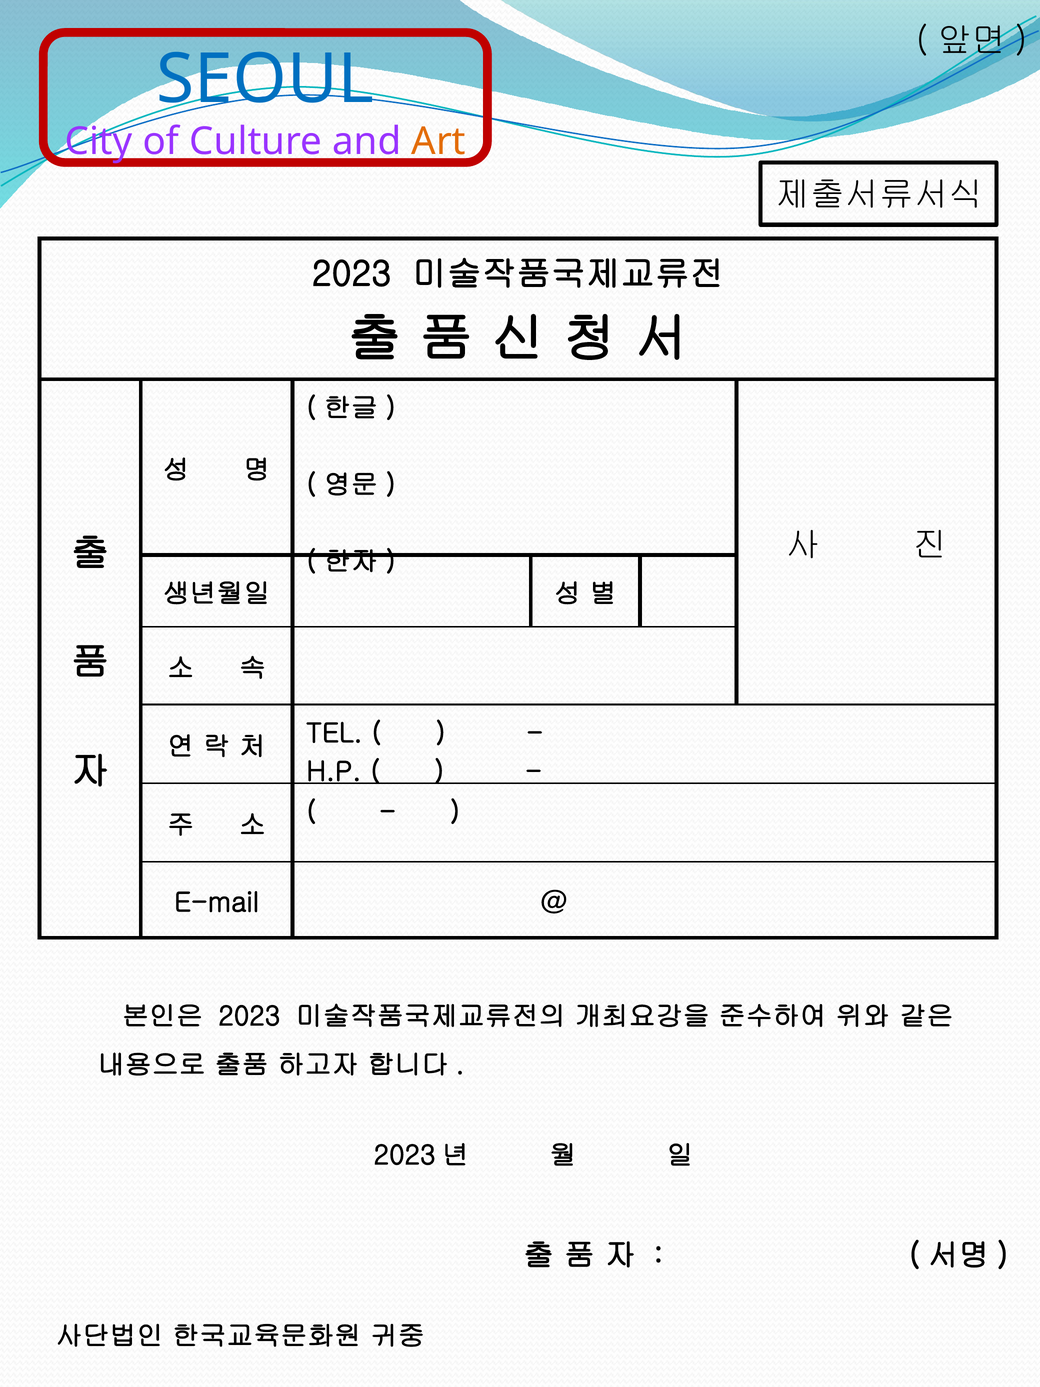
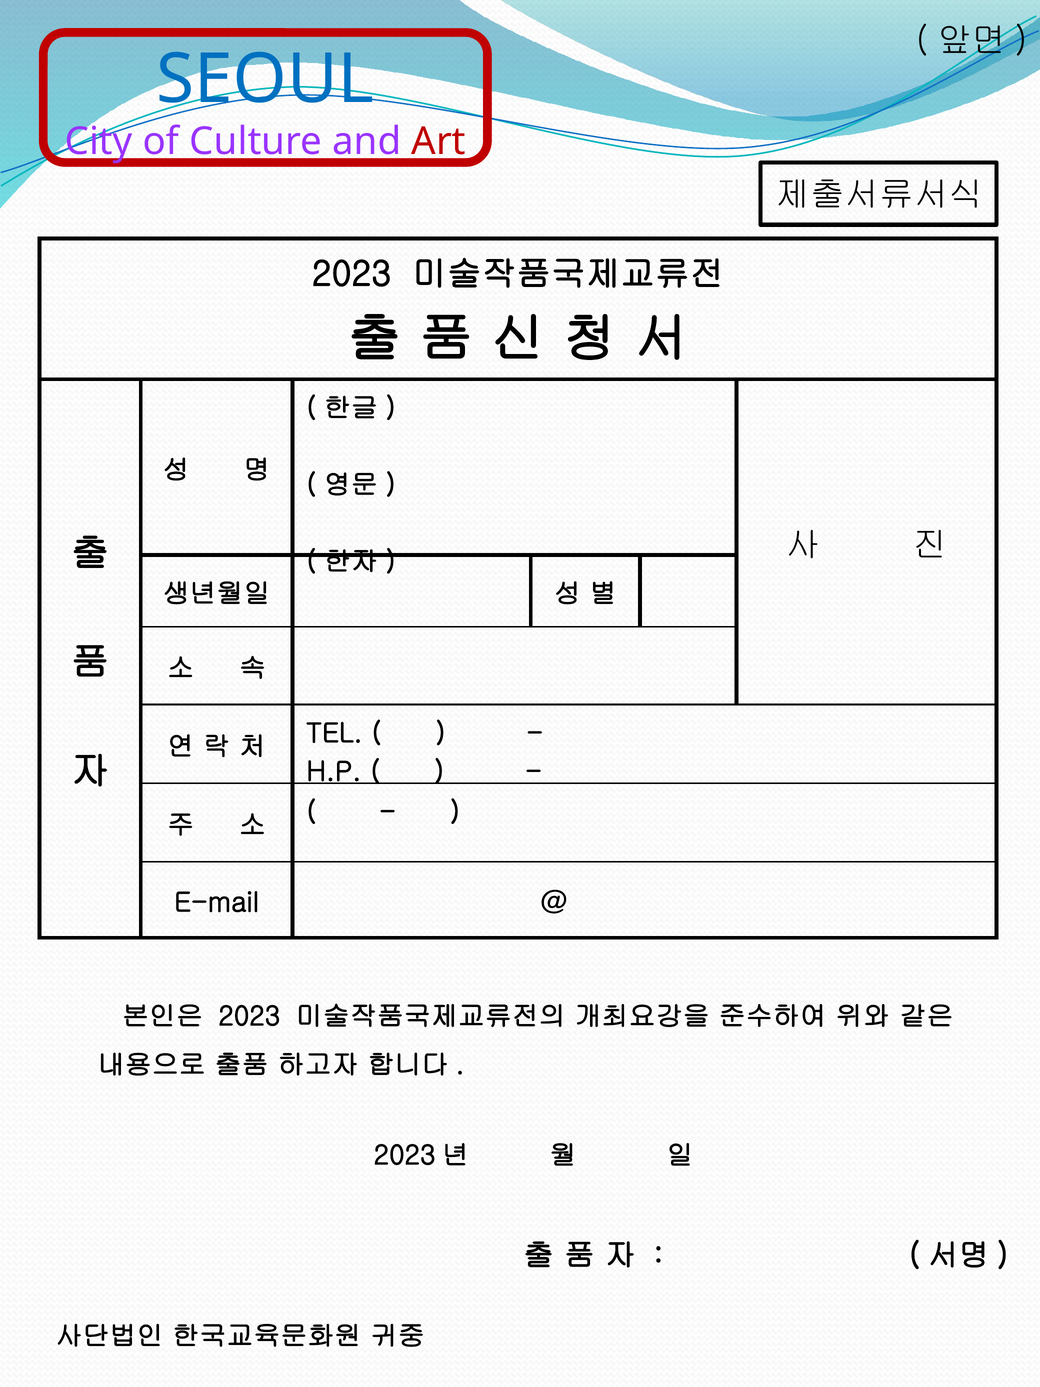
Art colour: orange -> red (439, 142)
